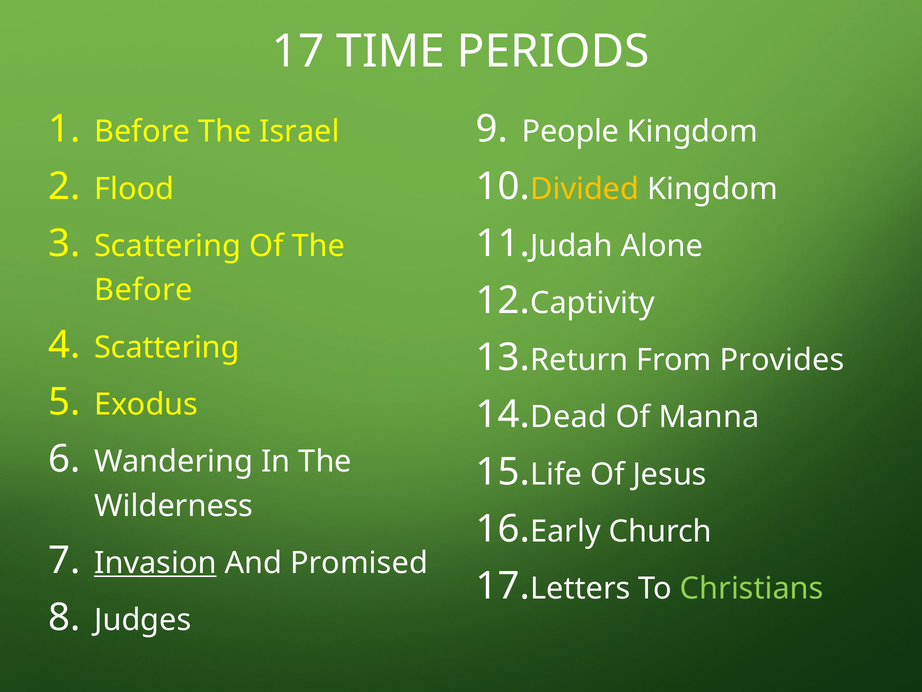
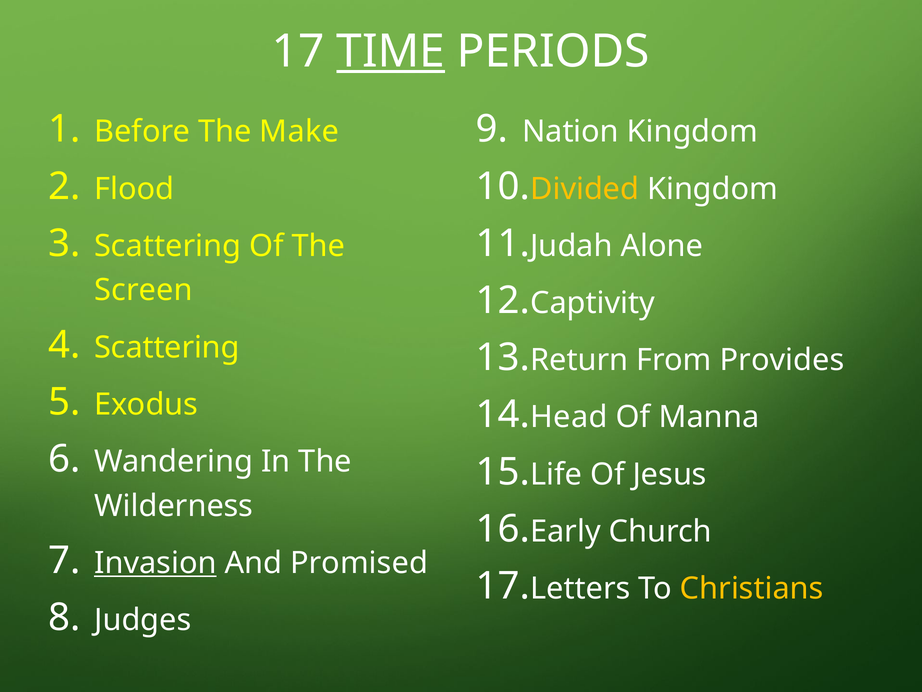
TIME underline: none -> present (391, 52)
Israel: Israel -> Make (299, 132)
People: People -> Nation (570, 132)
Before: Before -> Screen (143, 290)
Dead: Dead -> Head (569, 417)
Christians colour: light green -> yellow (752, 588)
